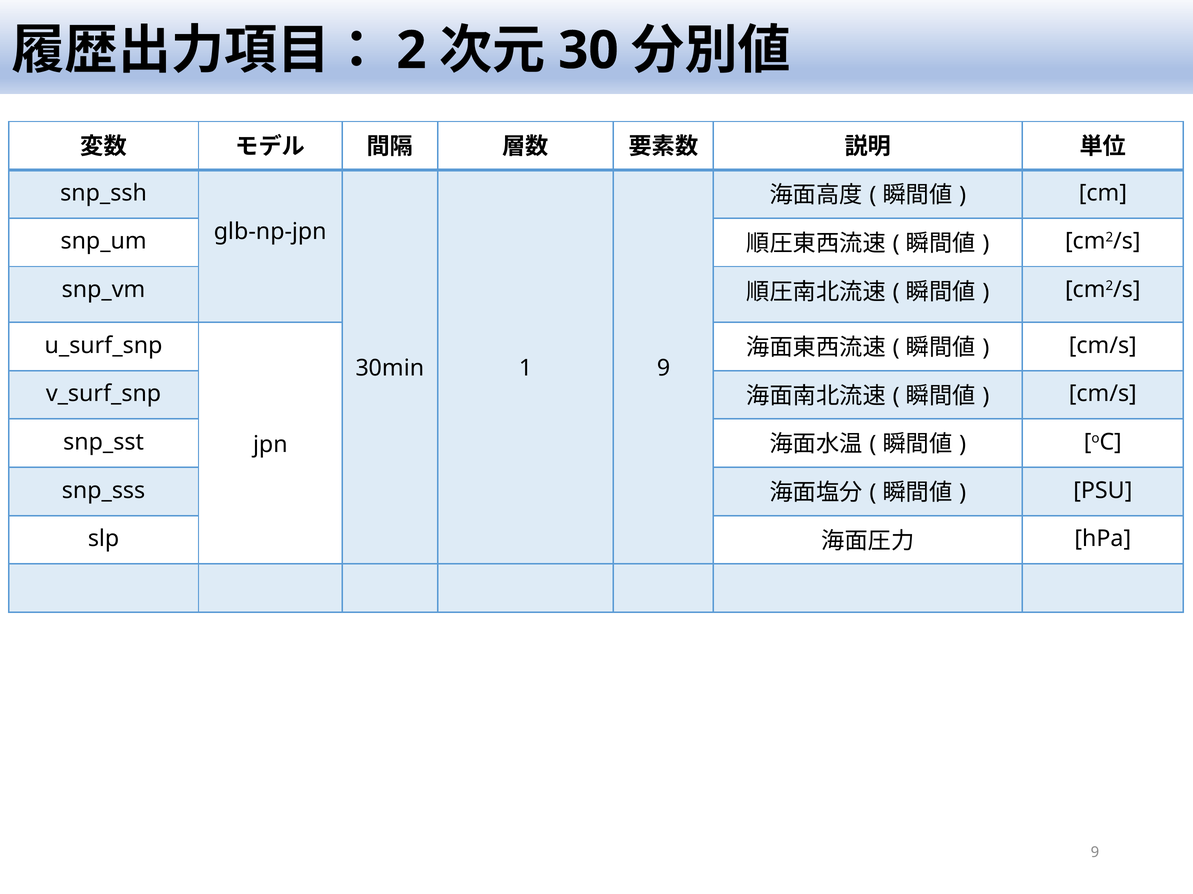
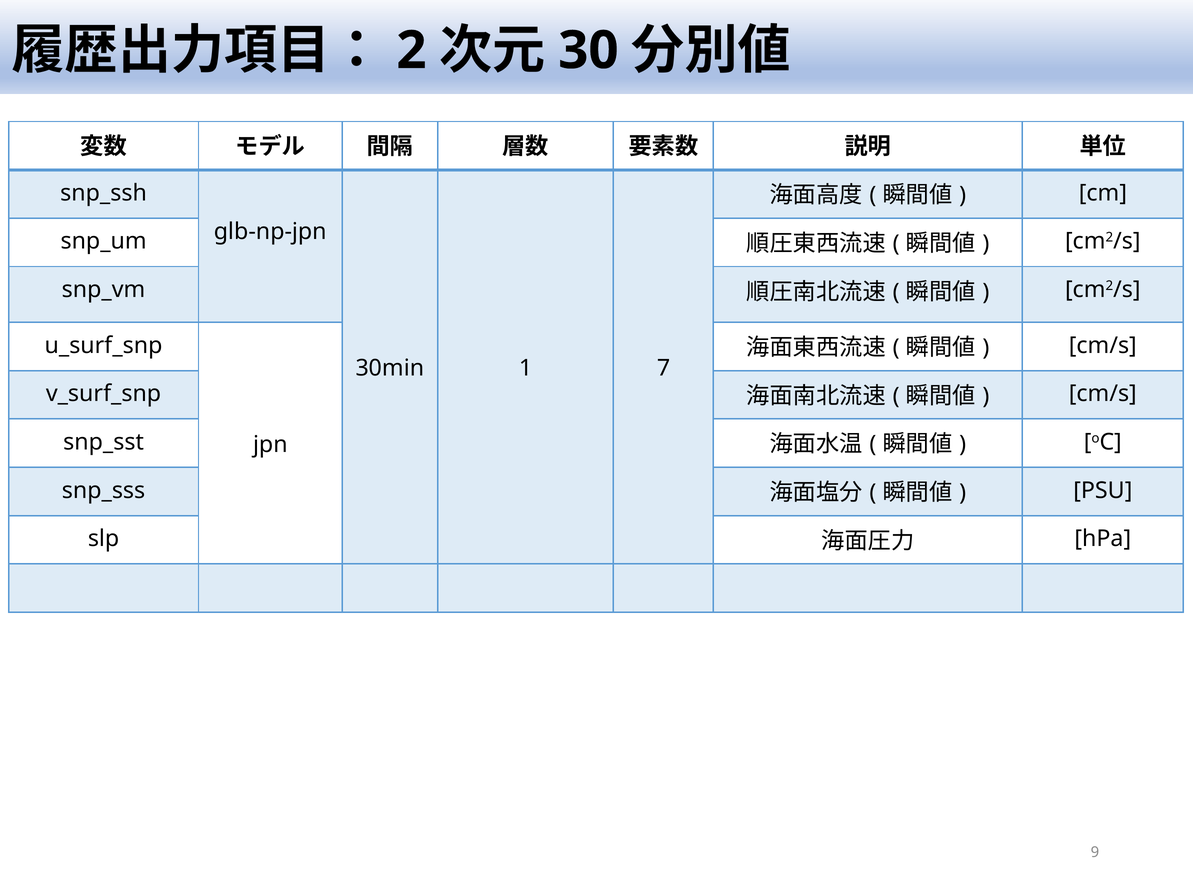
1 9: 9 -> 7 (664, 369)
